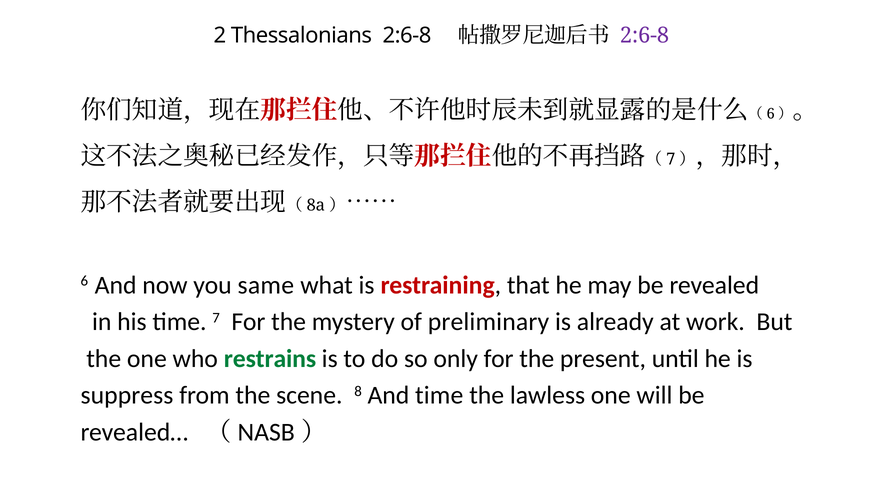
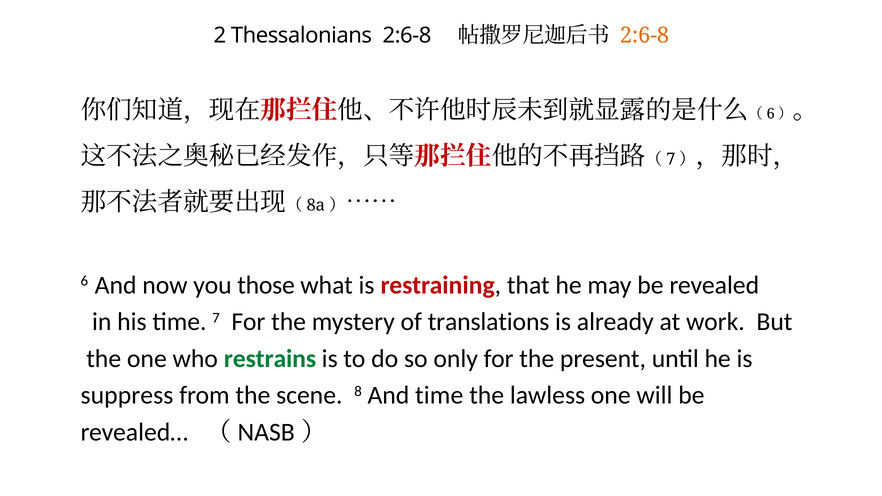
2:6-8 colour: purple -> orange (644, 36)
same: same -> those (266, 285)
preliminary: preliminary -> translations (489, 322)
